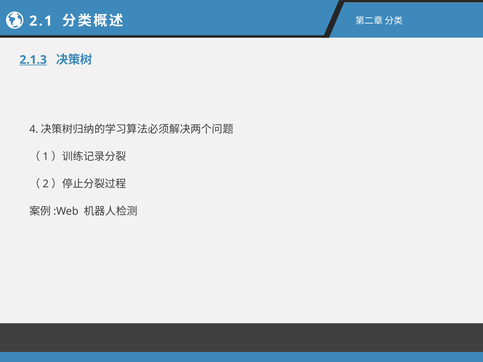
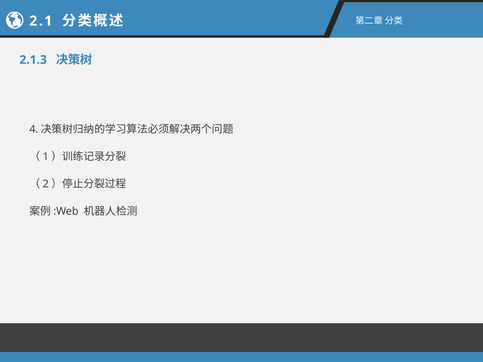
2.1.3 underline: present -> none (33, 60)
